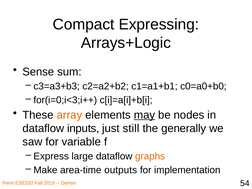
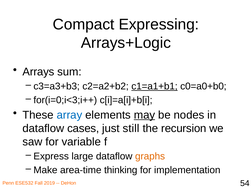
Sense: Sense -> Arrays (38, 72)
c1=a1+b1 underline: none -> present (154, 86)
array colour: orange -> blue (69, 115)
inputs: inputs -> cases (83, 128)
generally: generally -> recursion (184, 128)
outputs: outputs -> thinking (121, 170)
